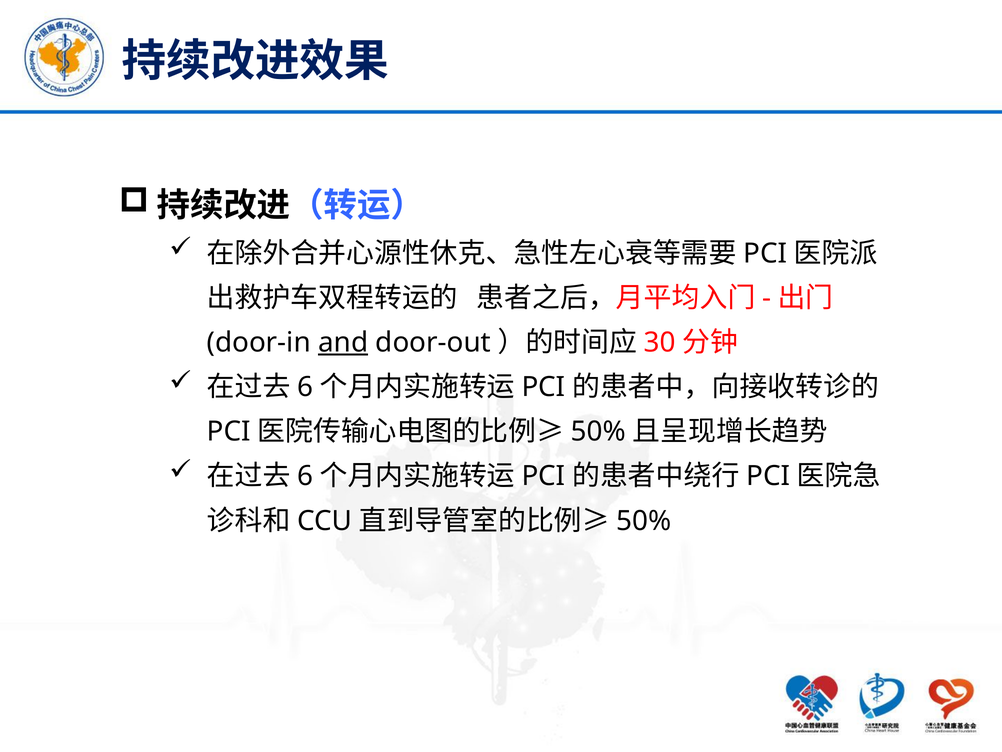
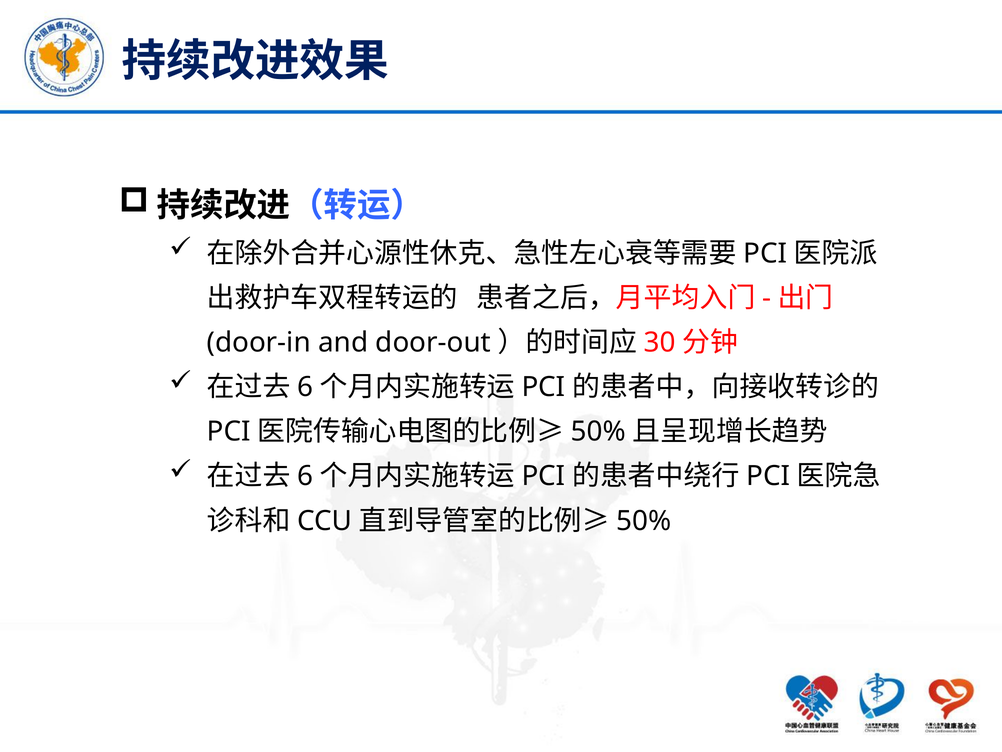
and underline: present -> none (343, 342)
